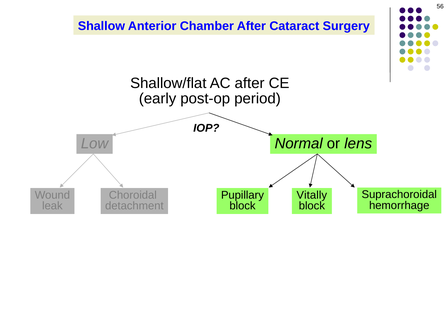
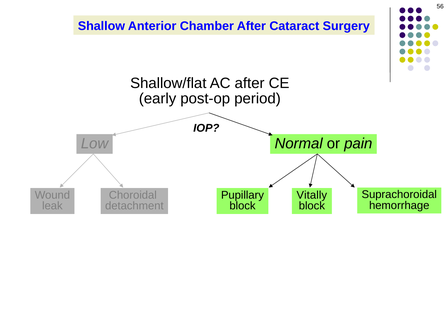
lens: lens -> pain (358, 144)
